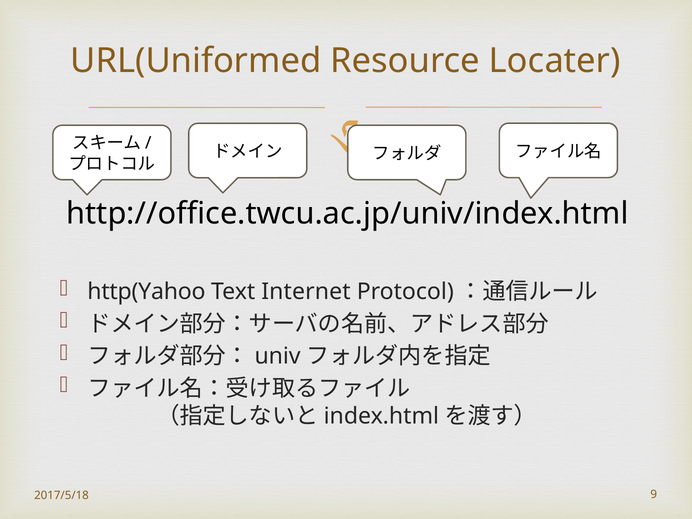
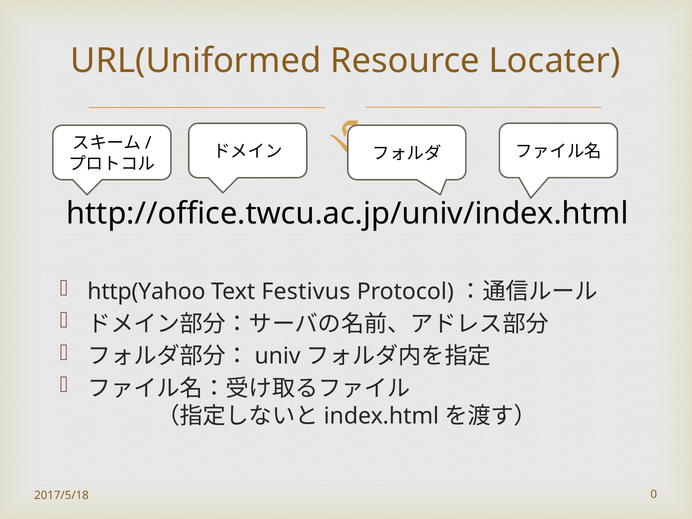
Internet: Internet -> Festivus (306, 292)
9: 9 -> 0 (654, 494)
